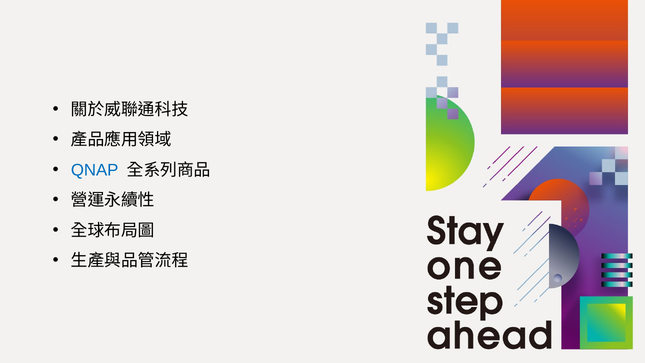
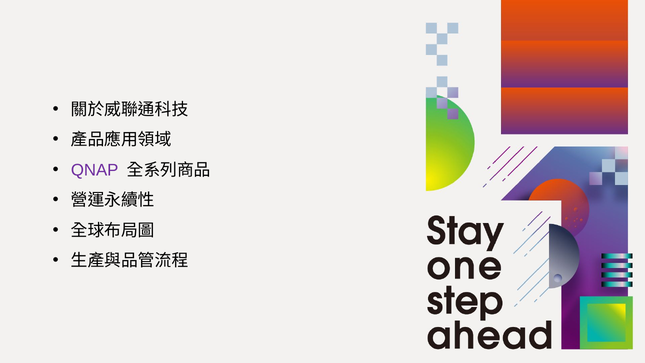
QNAP colour: blue -> purple (95, 170)
